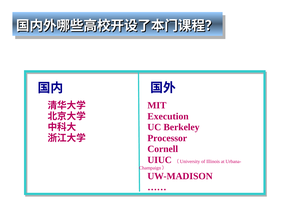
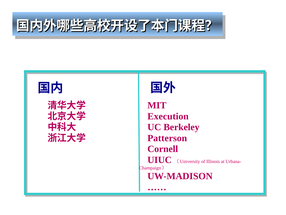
Processor: Processor -> Patterson (167, 138)
